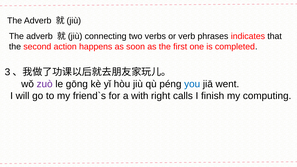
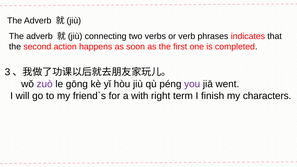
you colour: blue -> purple (192, 84)
calls: calls -> term (183, 96)
computing: computing -> characters (267, 96)
